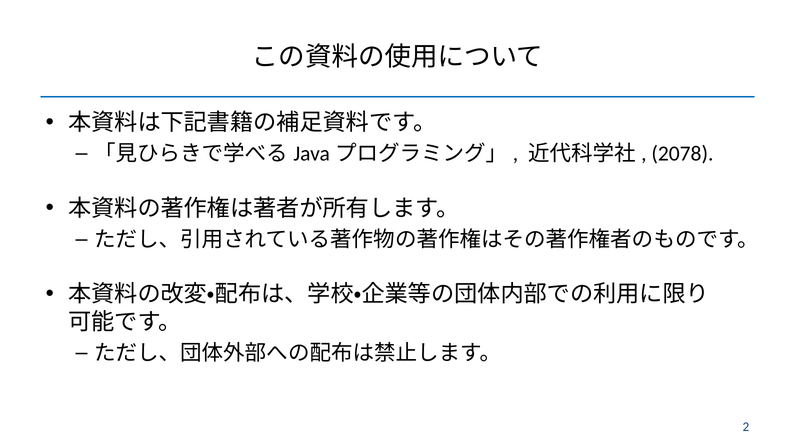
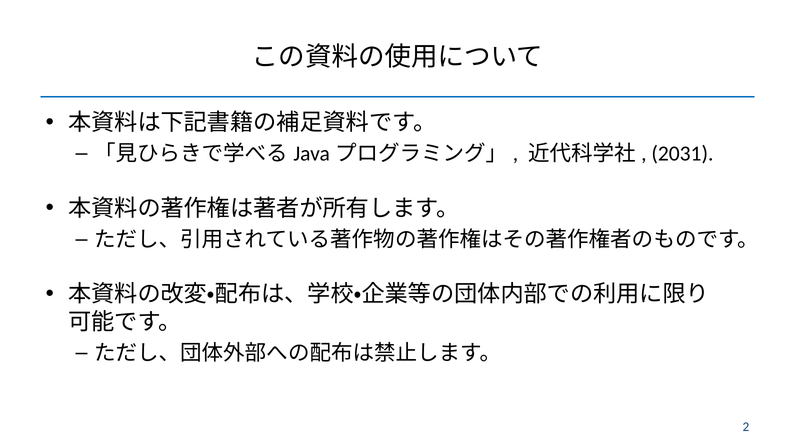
2078: 2078 -> 2031 (682, 154)
